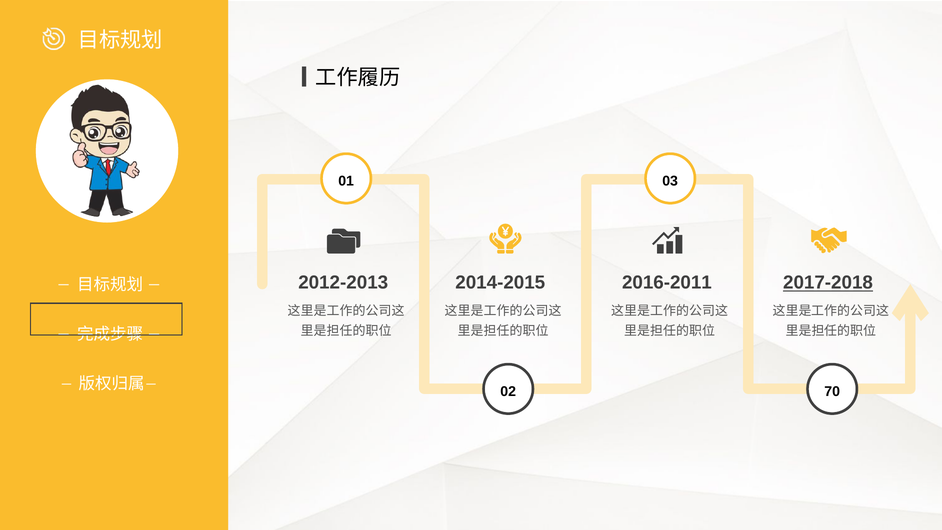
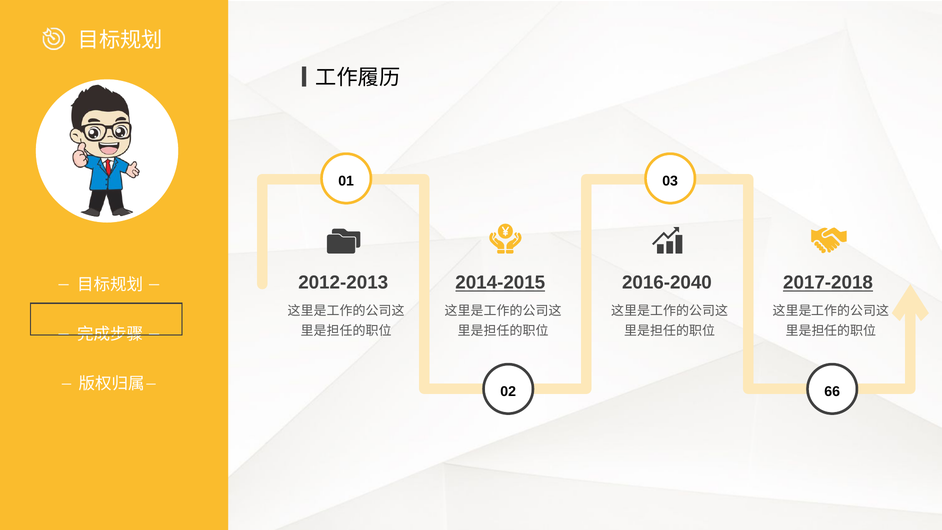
2014-2015 underline: none -> present (500, 283)
2016-2011: 2016-2011 -> 2016-2040 (667, 283)
70: 70 -> 66 (832, 391)
